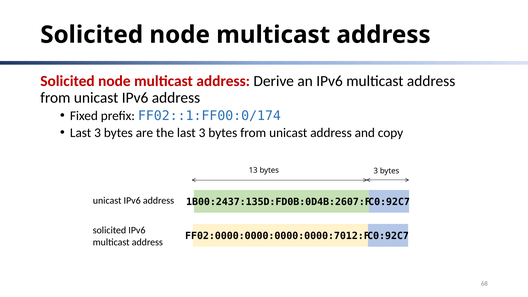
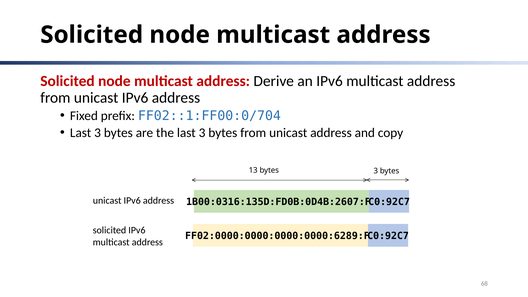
FF02::1:FF00:0/174: FF02::1:FF00:0/174 -> FF02::1:FF00:0/704 (209, 116)
1B00:2437:135D:FD0B:0D4B:2607:F2: 1B00:2437:135D:FD0B:0D4B:2607:F2 -> 1B00:0316:135D:FD0B:0D4B:2607:F2 (281, 202)
FF02:0000:0000:0000:0000:7012:FF: FF02:0000:0000:0000:0000:7012:FF -> FF02:0000:0000:0000:0000:6289:FF (280, 236)
